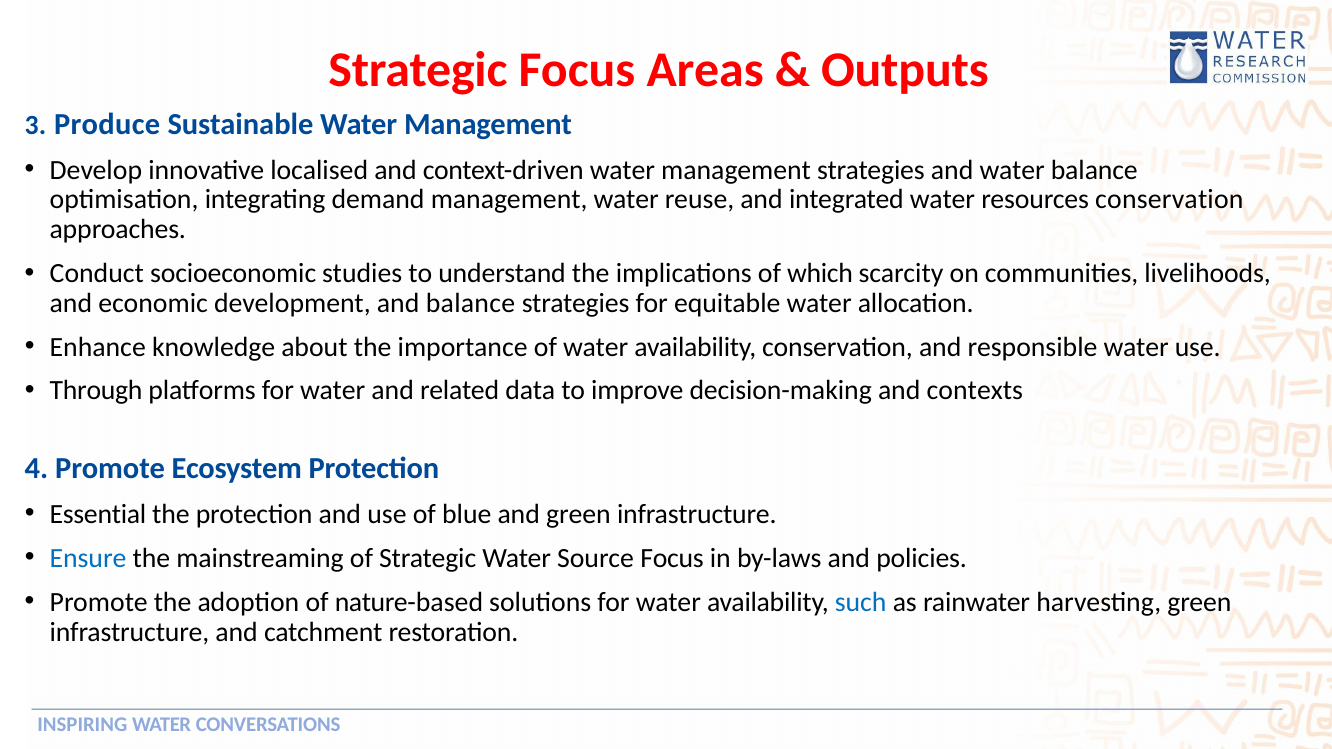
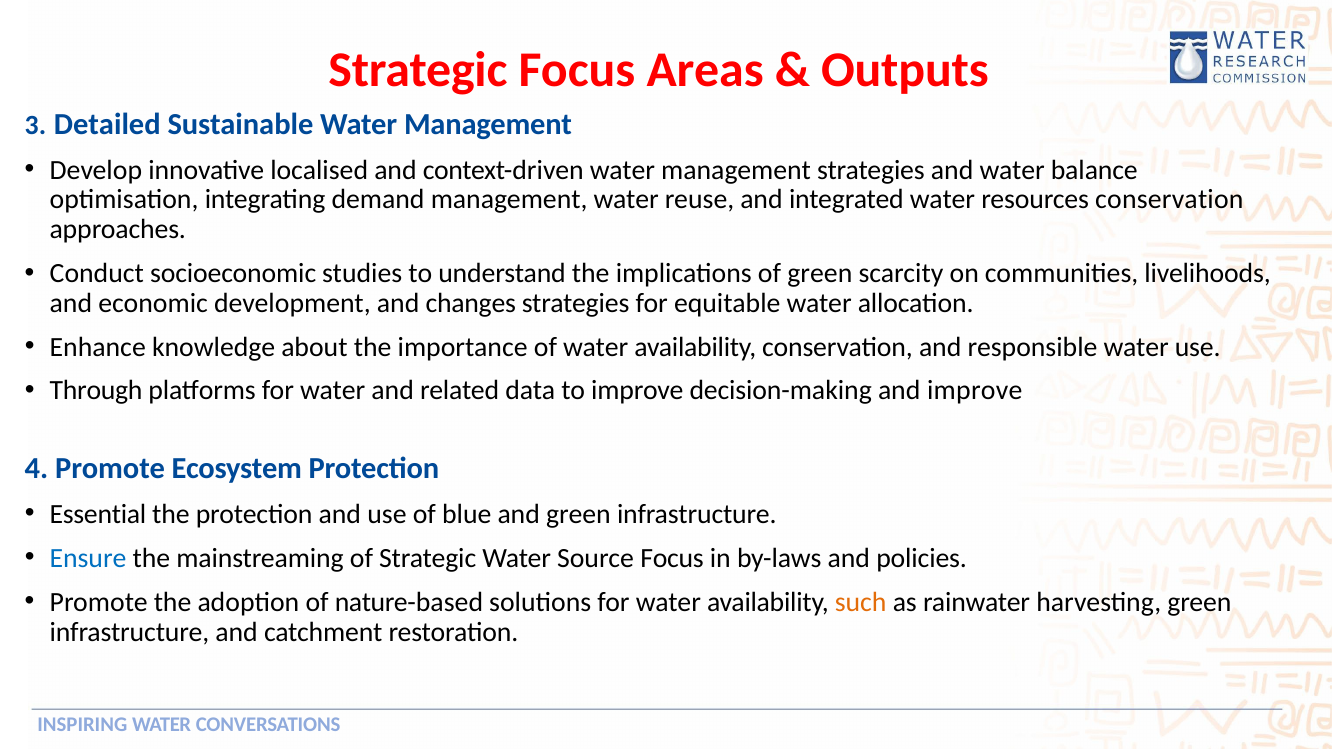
Produce: Produce -> Detailed (107, 124)
of which: which -> green (820, 274)
and balance: balance -> changes (471, 304)
and contexts: contexts -> improve (975, 391)
such colour: blue -> orange (861, 603)
